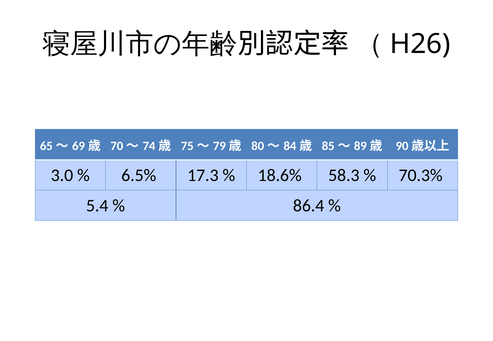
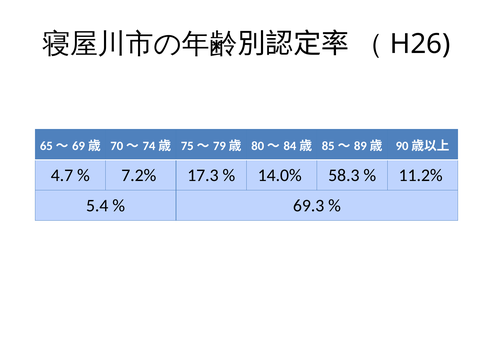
3.0: 3.0 -> 4.7 (62, 176)
6.5%: 6.5% -> 7.2% (139, 176)
18.6%: 18.6% -> 14.0% (280, 176)
70.3%: 70.3% -> 11.2% (421, 176)
86.4: 86.4 -> 69.3 (309, 206)
